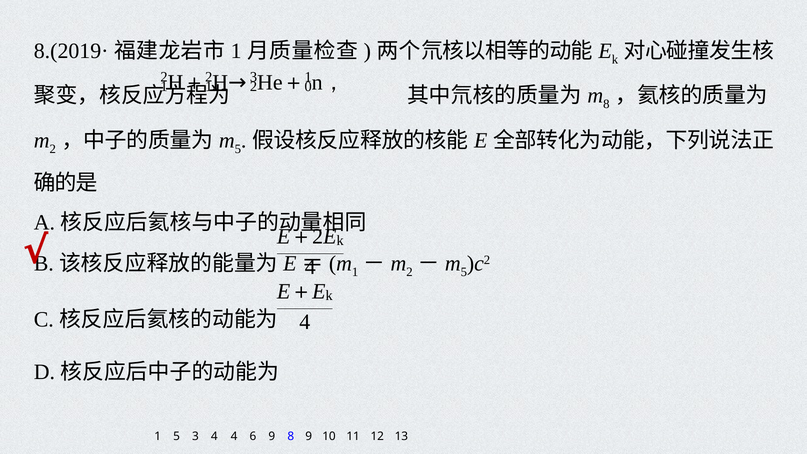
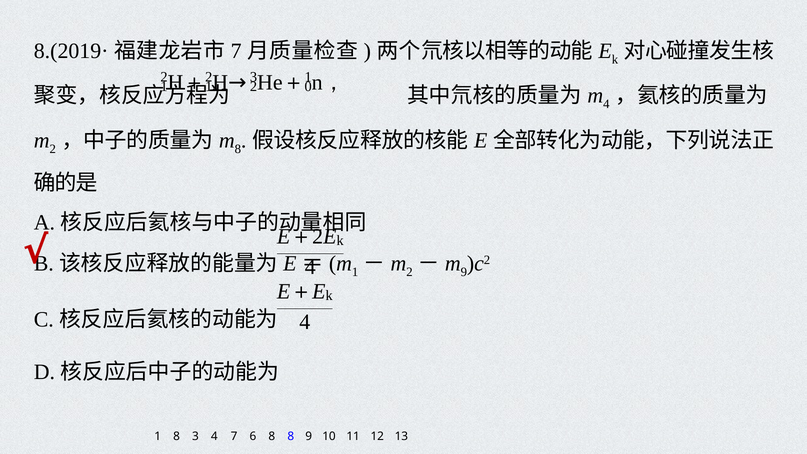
1: 1 -> 7 (236, 51)
8: 8 -> 4 (606, 104)
5: 5 -> 8 (238, 149)
5: 5 -> 9 (464, 272)
1 5: 5 -> 8 (177, 436)
4 4: 4 -> 7 (234, 436)
6 9: 9 -> 8 (272, 436)
